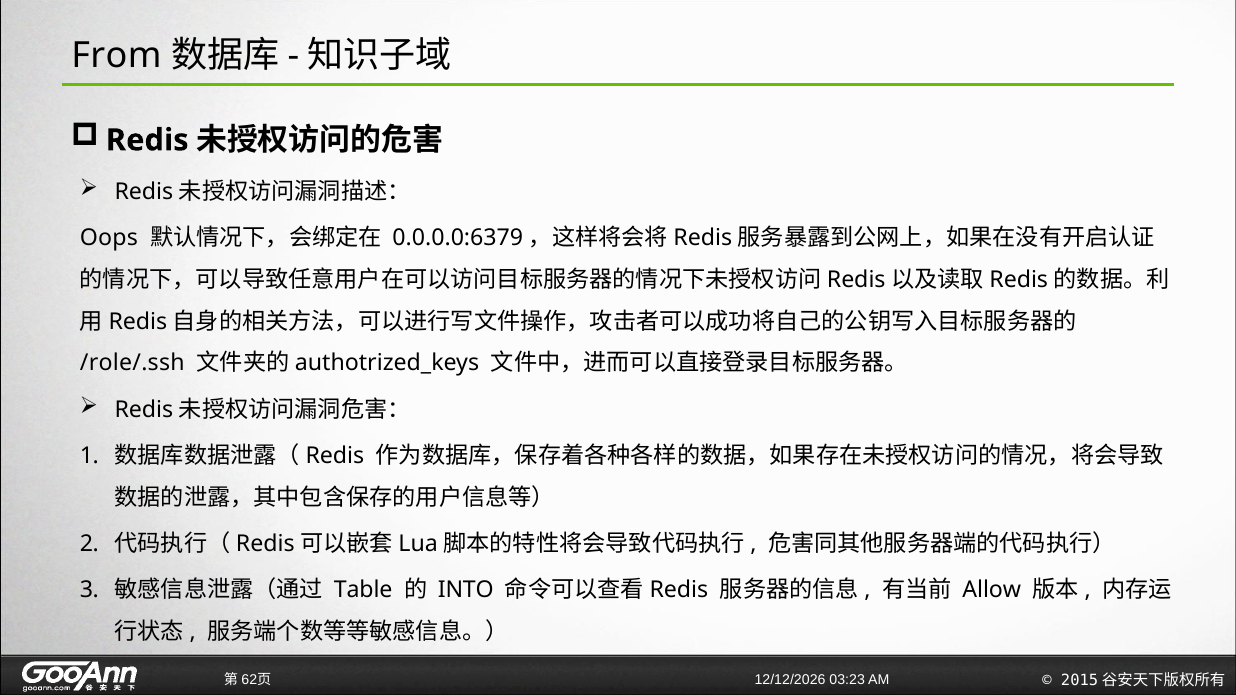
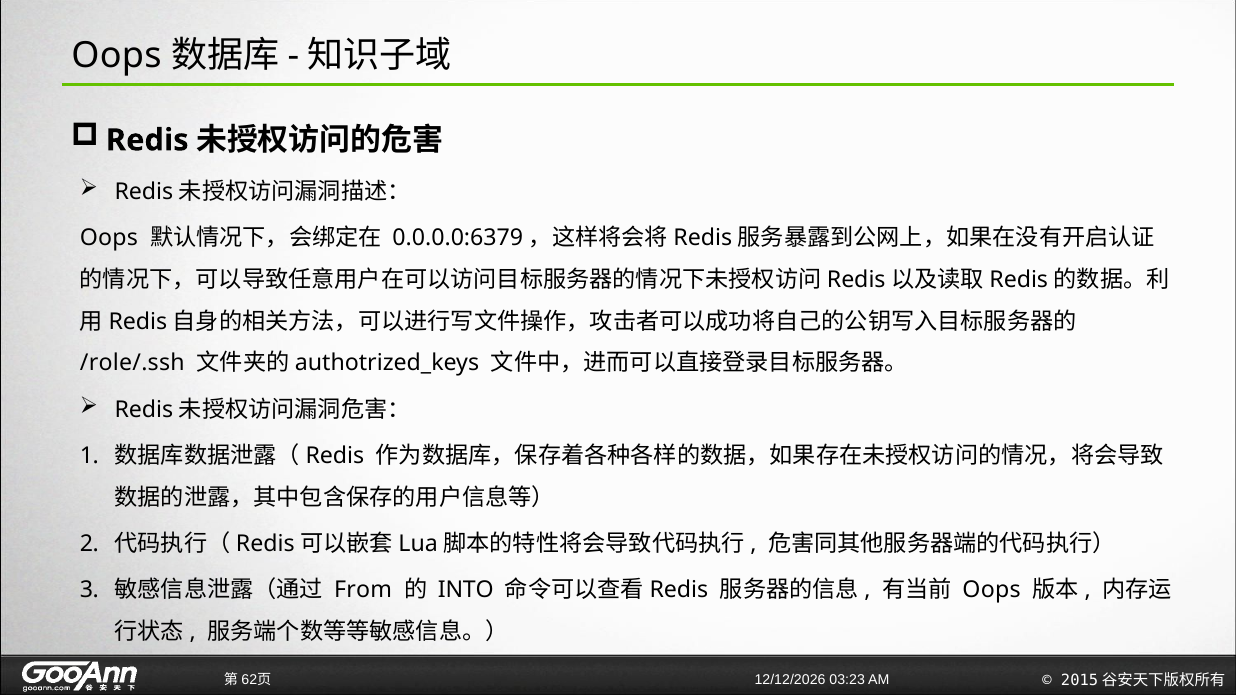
From: From -> Oops (117, 55)
Table: Table -> From (363, 590)
Allow: Allow -> Oops (992, 590)
